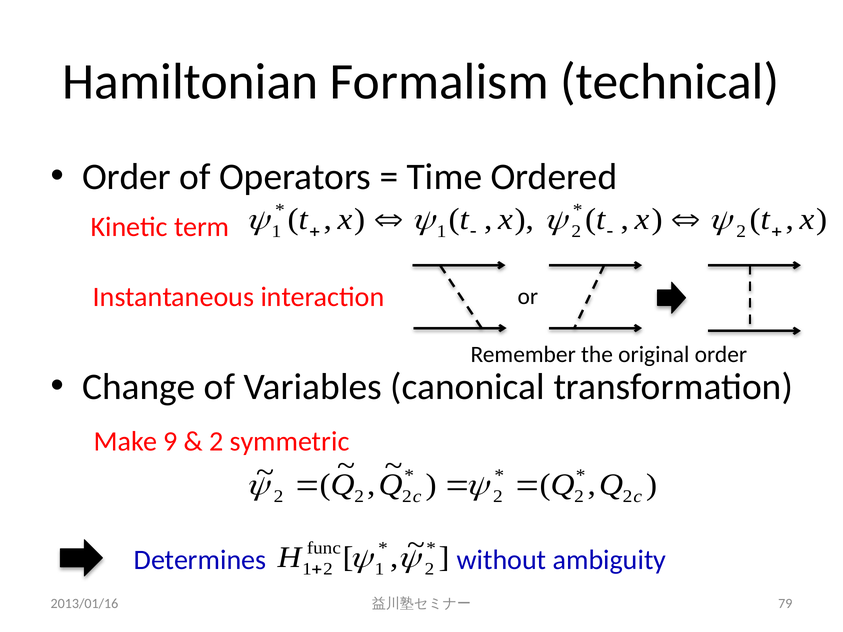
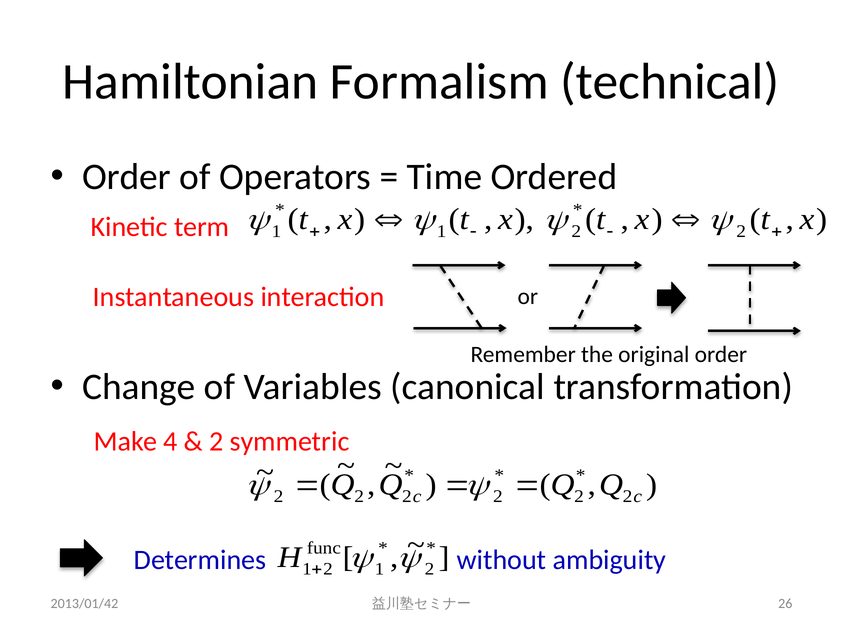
9: 9 -> 4 (170, 442)
2013/01/16: 2013/01/16 -> 2013/01/42 (84, 604)
79: 79 -> 26 (785, 604)
